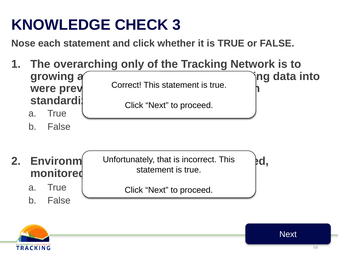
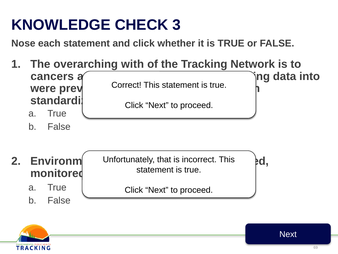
only: only -> with (133, 64)
growing: growing -> cancers (52, 76)
